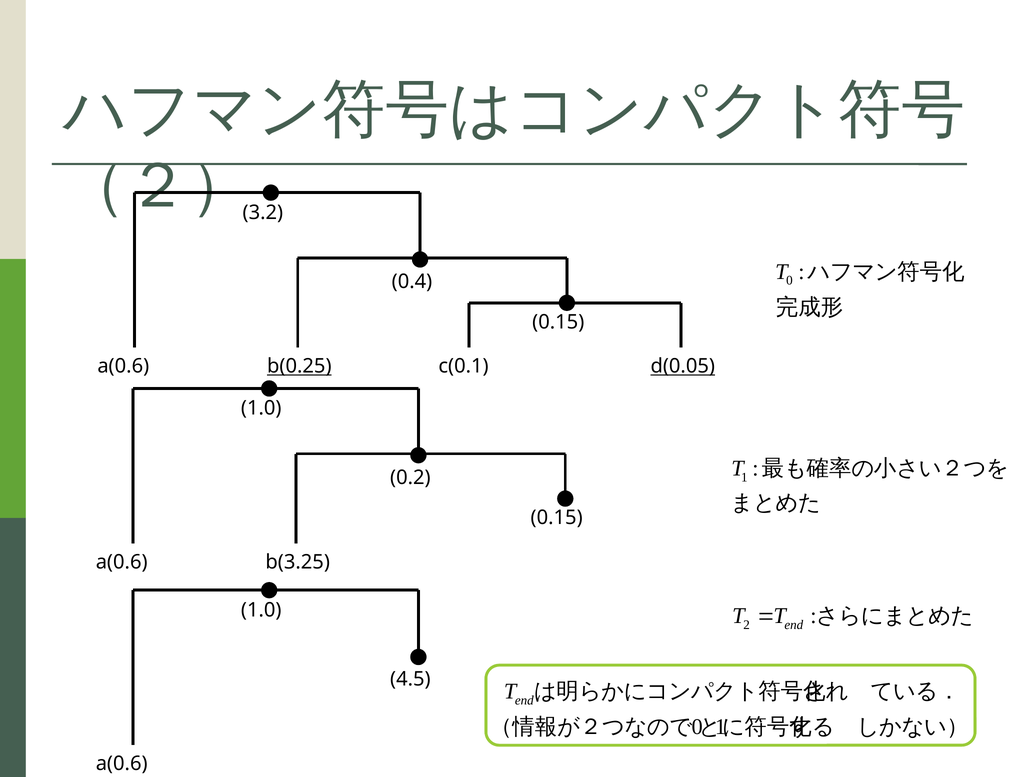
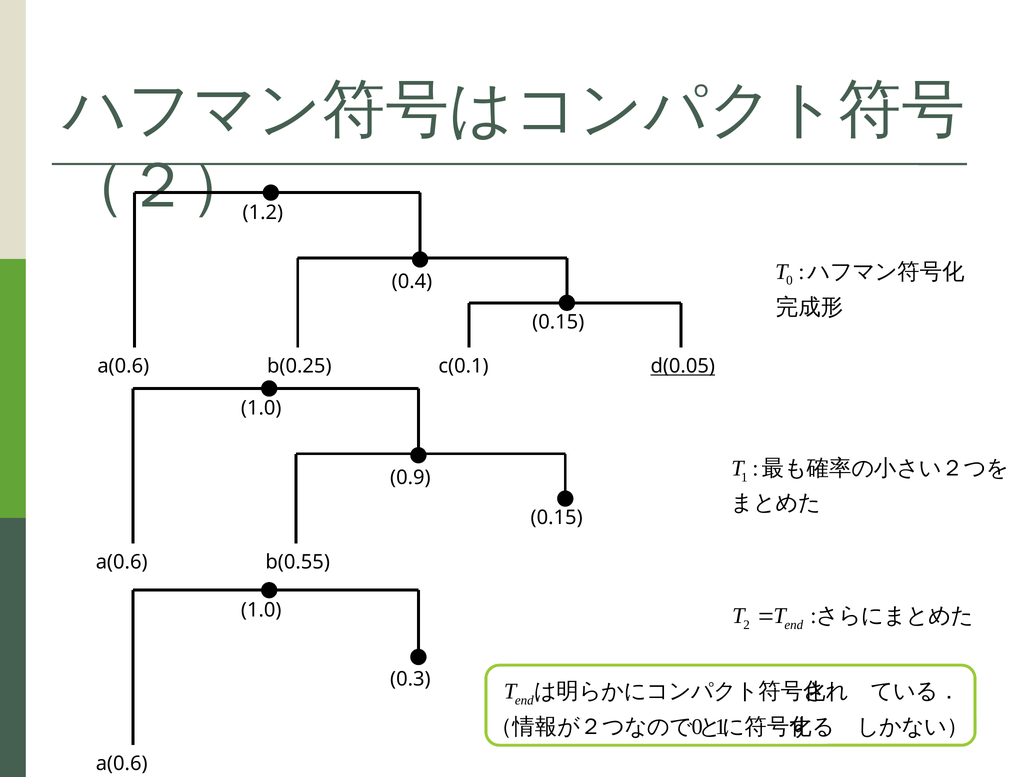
3.2: 3.2 -> 1.2 (263, 212)
b(0.25 underline: present -> none (299, 366)
0.2: 0.2 -> 0.9 (410, 477)
b(3.25: b(3.25 -> b(0.55 (298, 562)
4.5: 4.5 -> 0.3 (410, 679)
